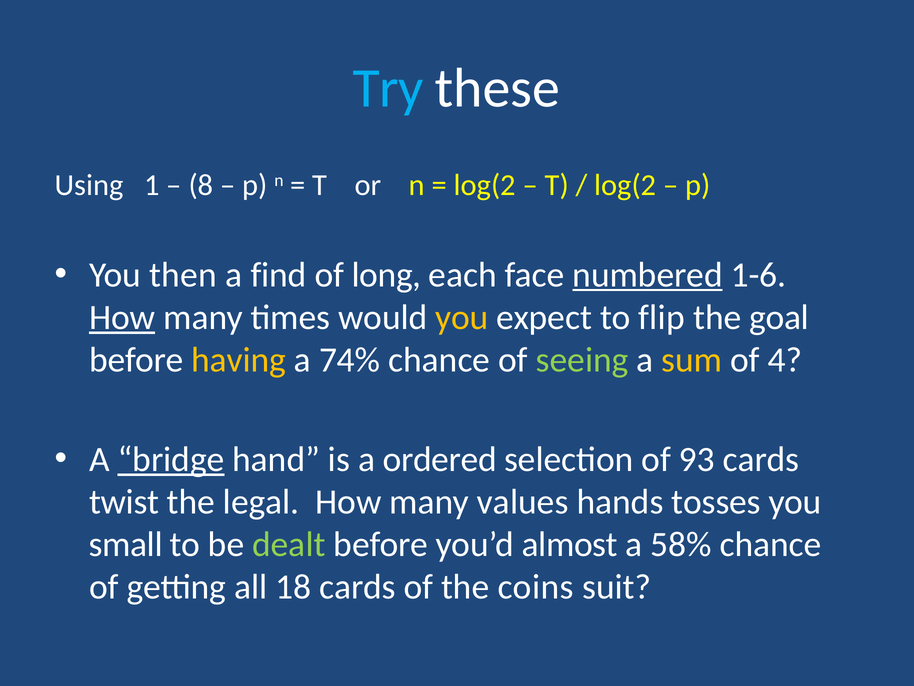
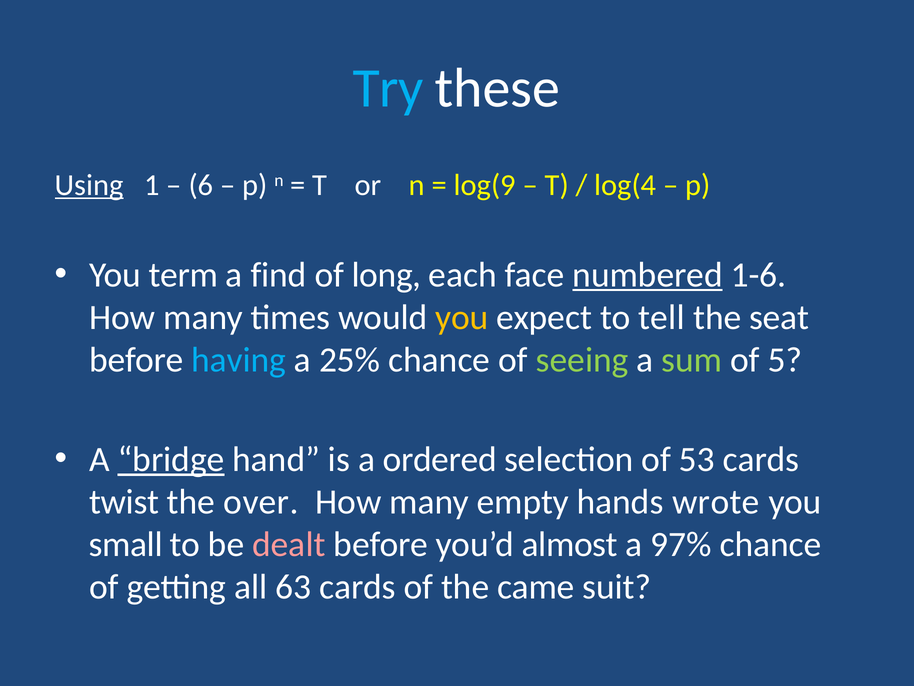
Using underline: none -> present (89, 185)
8: 8 -> 6 (201, 185)
log(2: log(2 -> log(9 (485, 185)
log(2: log(2 -> log(4 (625, 185)
then: then -> term (183, 275)
How underline: present -> none (122, 317)
flip: flip -> tell (662, 317)
goal: goal -> seat (779, 317)
having colour: yellow -> light blue (239, 360)
74%: 74% -> 25% (350, 360)
sum colour: yellow -> light green (692, 360)
4: 4 -> 5 (785, 360)
93: 93 -> 53 (697, 459)
legal: legal -> over (261, 502)
values: values -> empty (523, 502)
tosses: tosses -> wrote (716, 502)
dealt colour: light green -> pink (289, 544)
58%: 58% -> 97% (681, 544)
18: 18 -> 63 (293, 587)
coins: coins -> came (536, 587)
